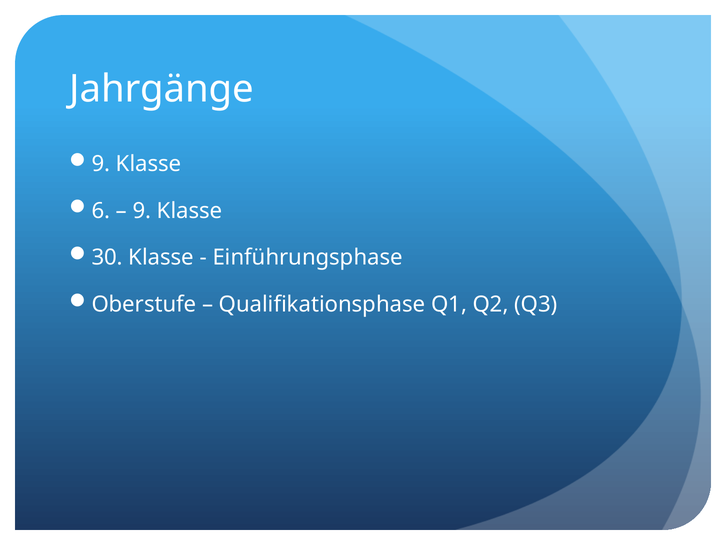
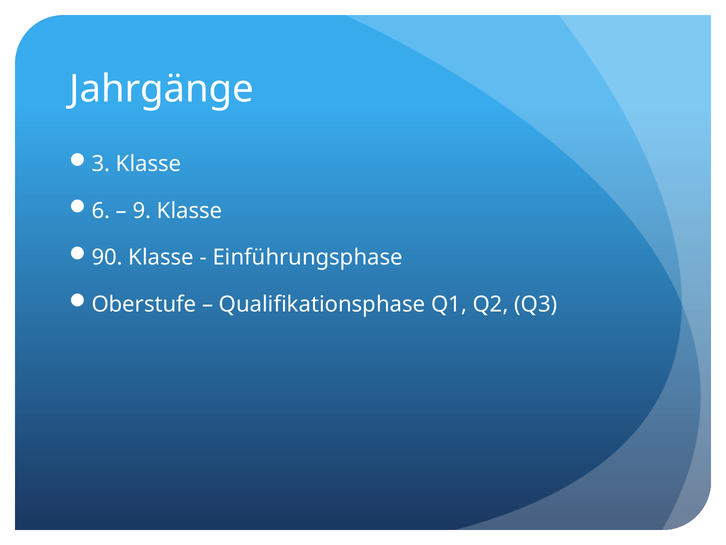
9: 9 -> 3 (101, 164)
30: 30 -> 90 (107, 257)
